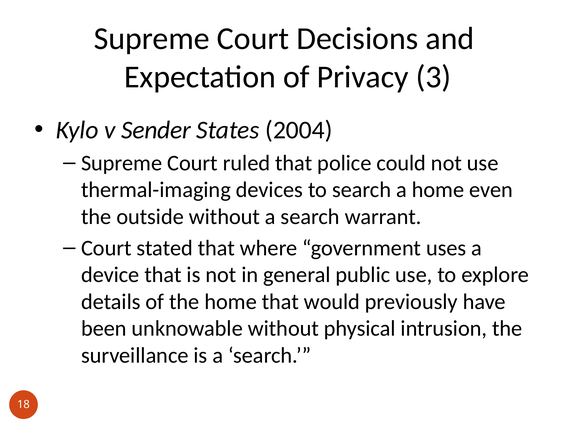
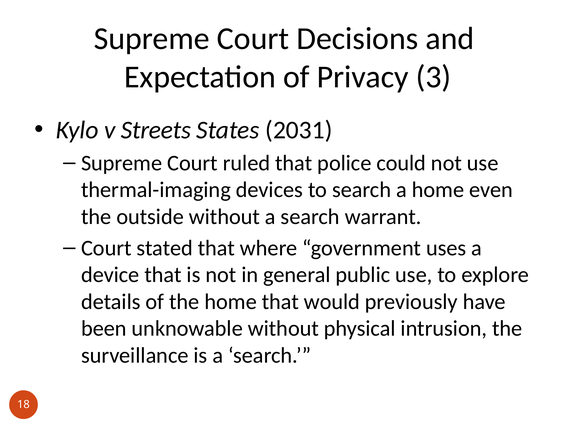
Sender: Sender -> Streets (156, 130)
2004: 2004 -> 2031 (299, 130)
